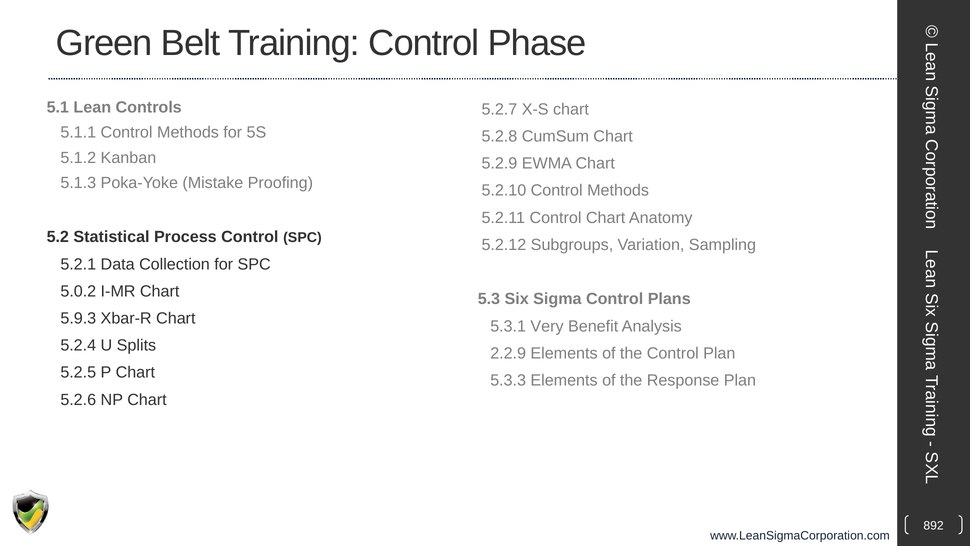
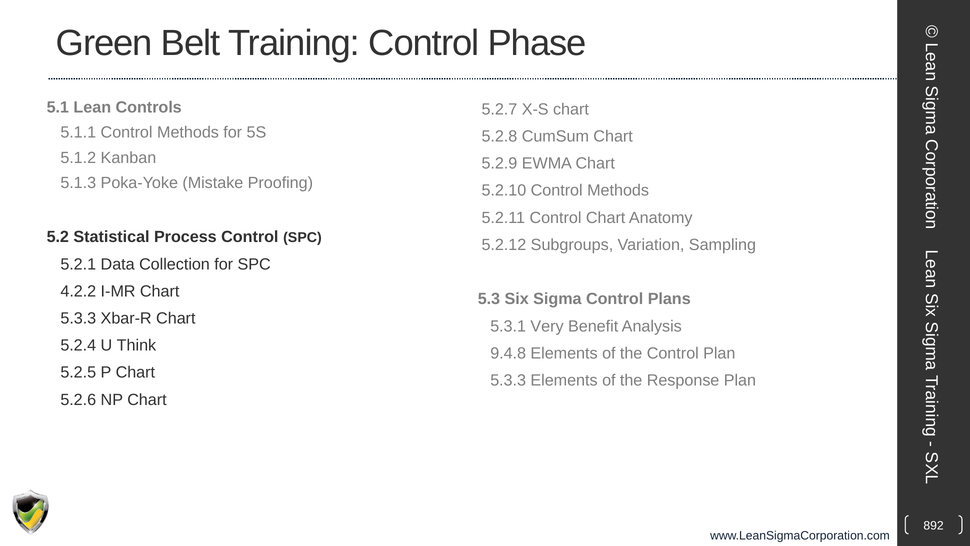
5.0.2: 5.0.2 -> 4.2.2 (78, 291)
5.9.3: 5.9.3 -> 5.3.3 (78, 318)
Splits: Splits -> Think (136, 345)
2.2.9: 2.2.9 -> 9.4.8 (508, 353)
